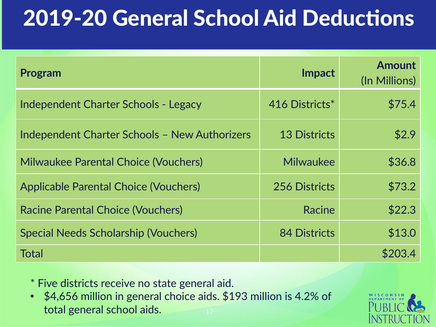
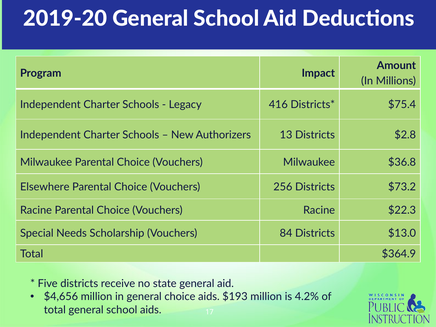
$2.9: $2.9 -> $2.8 (405, 135)
Applicable: Applicable -> Elsewhere (45, 187)
$203.4: $203.4 -> $364.9 (399, 254)
